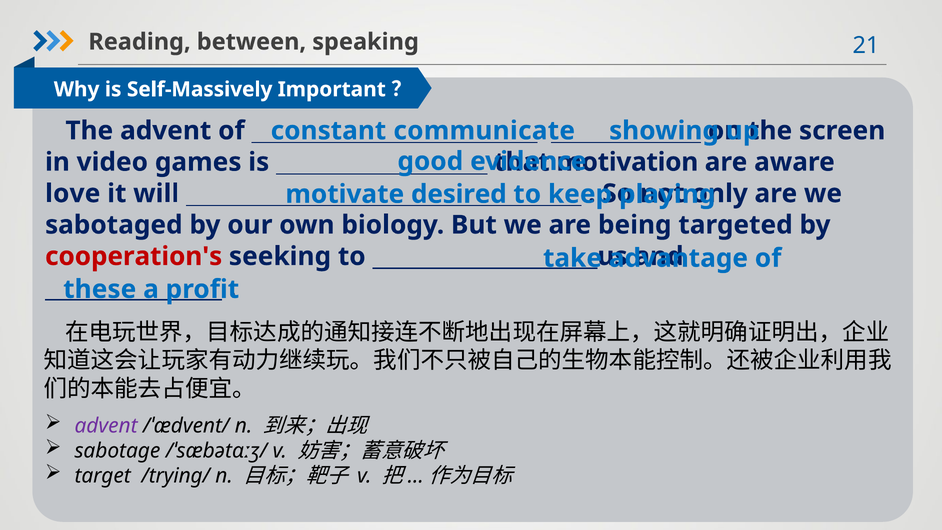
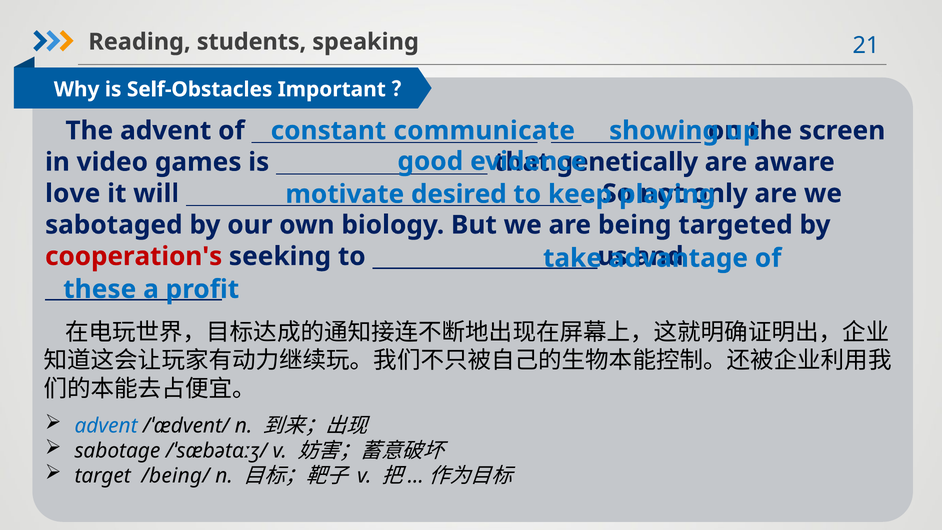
between: between -> students (251, 42)
Self-Massively: Self-Massively -> Self-Obstacles (200, 89)
motivation: motivation -> genetically (627, 162)
advent colour: purple -> blue (106, 426)
/trying/: /trying/ -> /being/ (176, 476)
